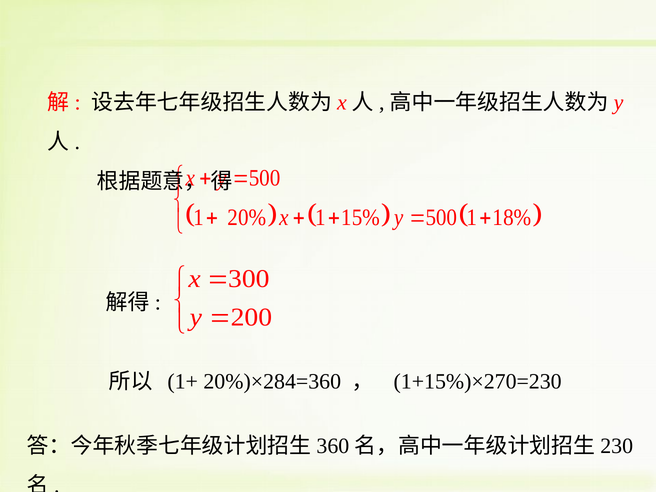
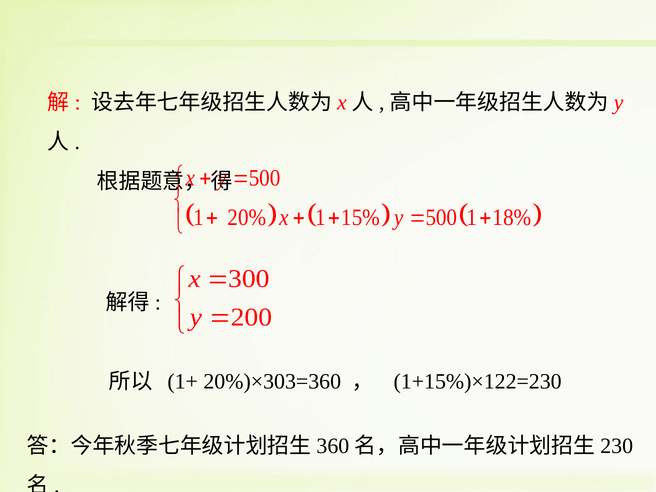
20%)×284=360: 20%)×284=360 -> 20%)×303=360 (272, 382)
1+15%)×270=230: 1+15%)×270=230 -> 1+15%)×122=230 (478, 382)
